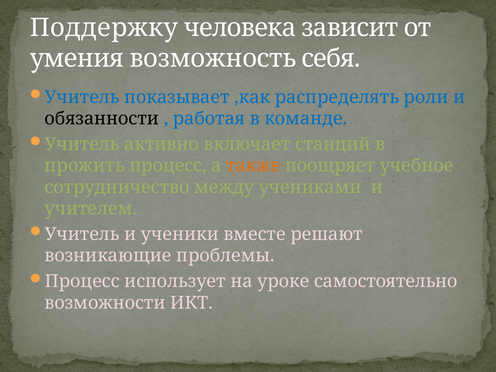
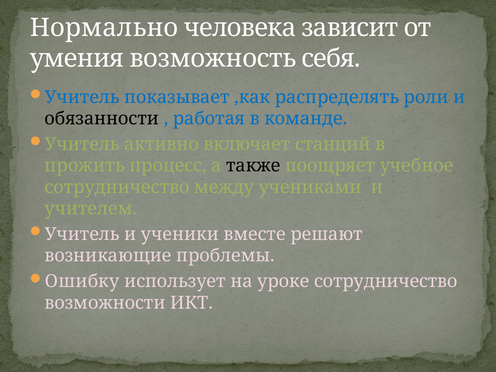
Поддержку: Поддержку -> Нормально (104, 28)
также colour: orange -> black (253, 166)
Процесс: Процесс -> Ошибку (82, 281)
уроке самостоятельно: самостоятельно -> сотрудничество (386, 281)
